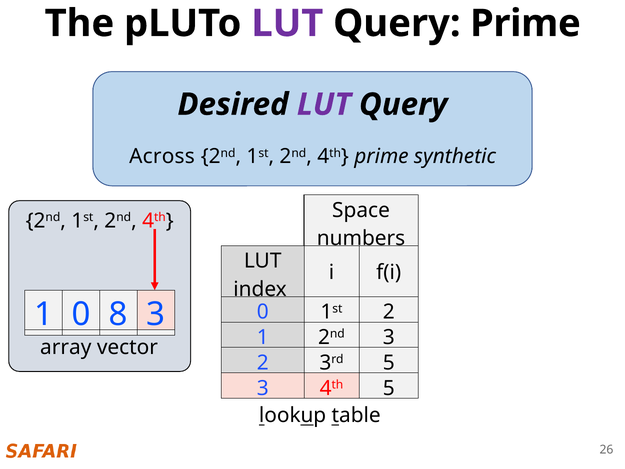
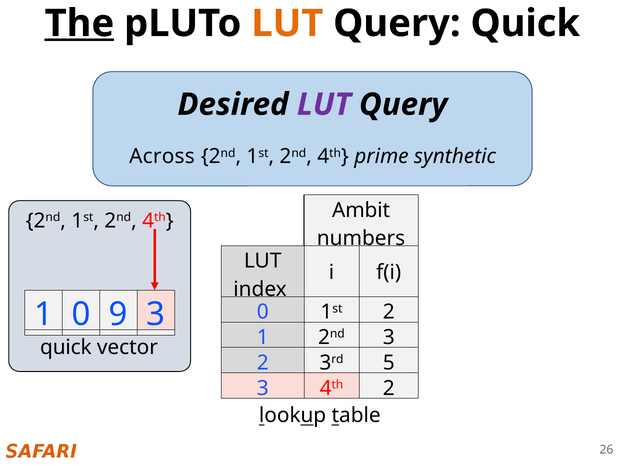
The underline: none -> present (79, 23)
LUT colour: purple -> orange (287, 23)
Prime: Prime -> Quick (525, 23)
Space: Space -> Ambit (361, 210)
8: 8 -> 9 (118, 314)
array: array -> quick (66, 347)
4th 5: 5 -> 2 (389, 388)
